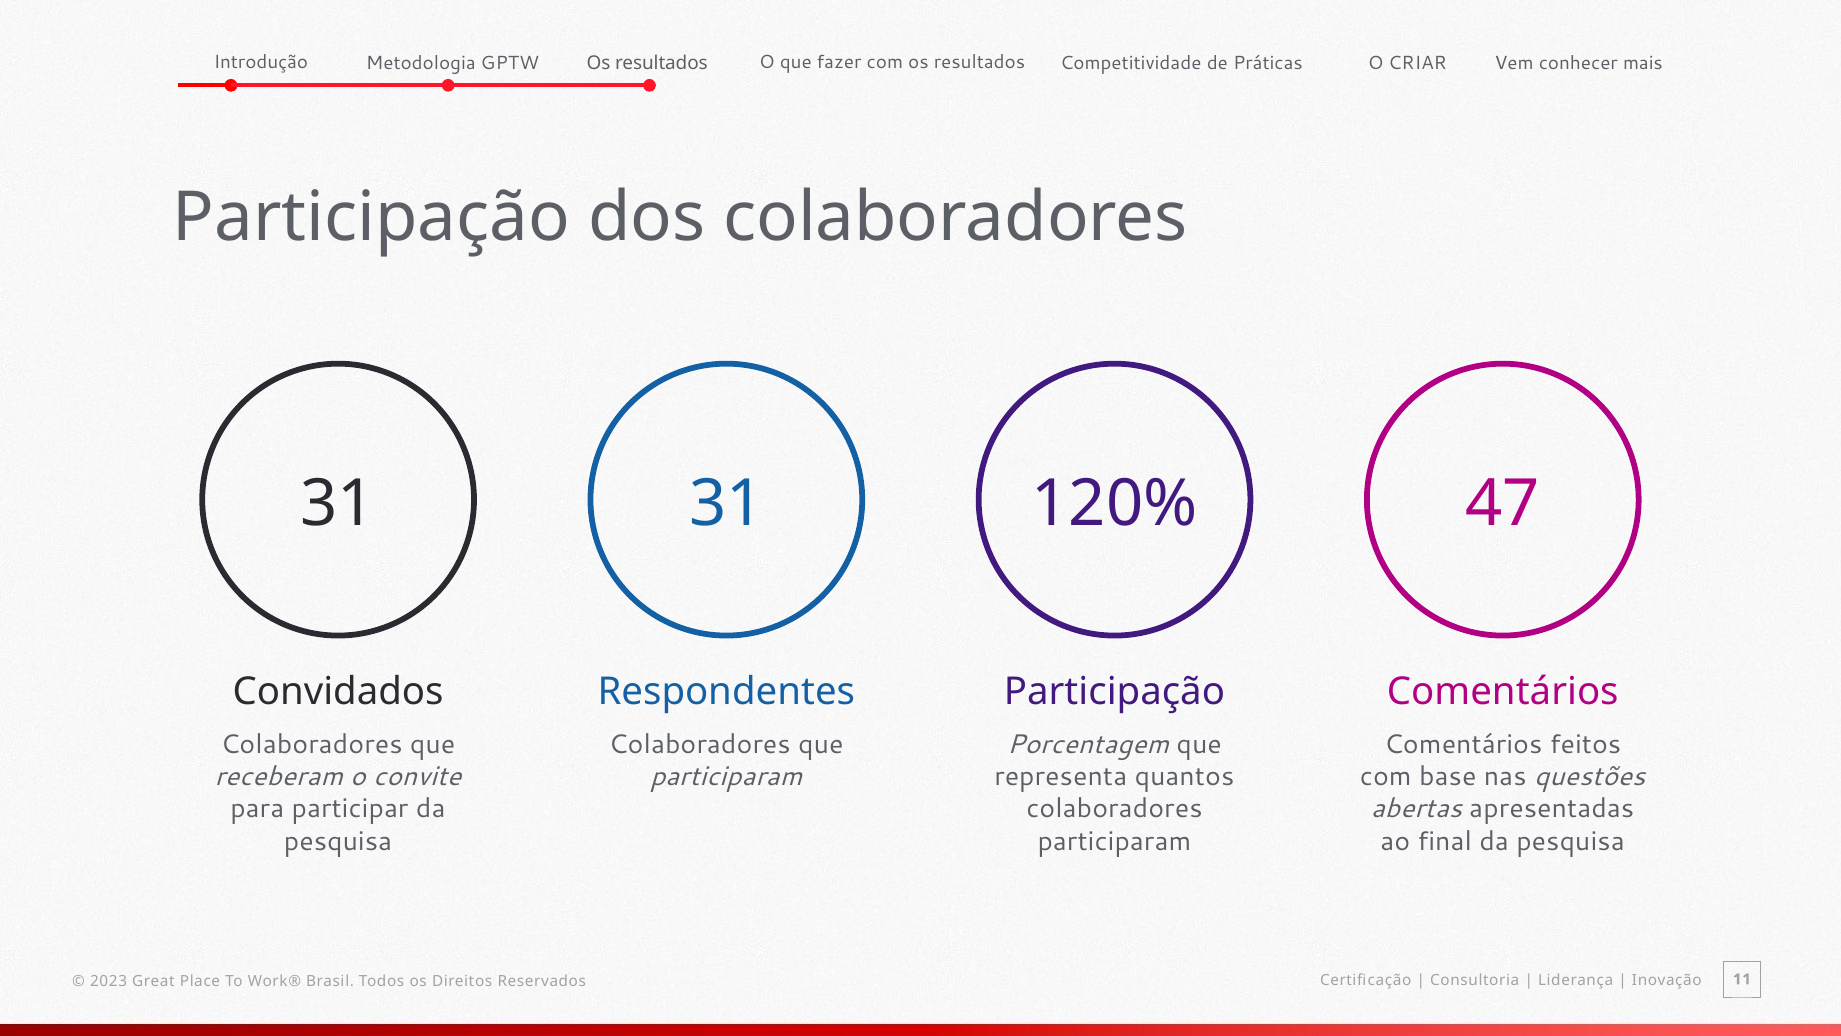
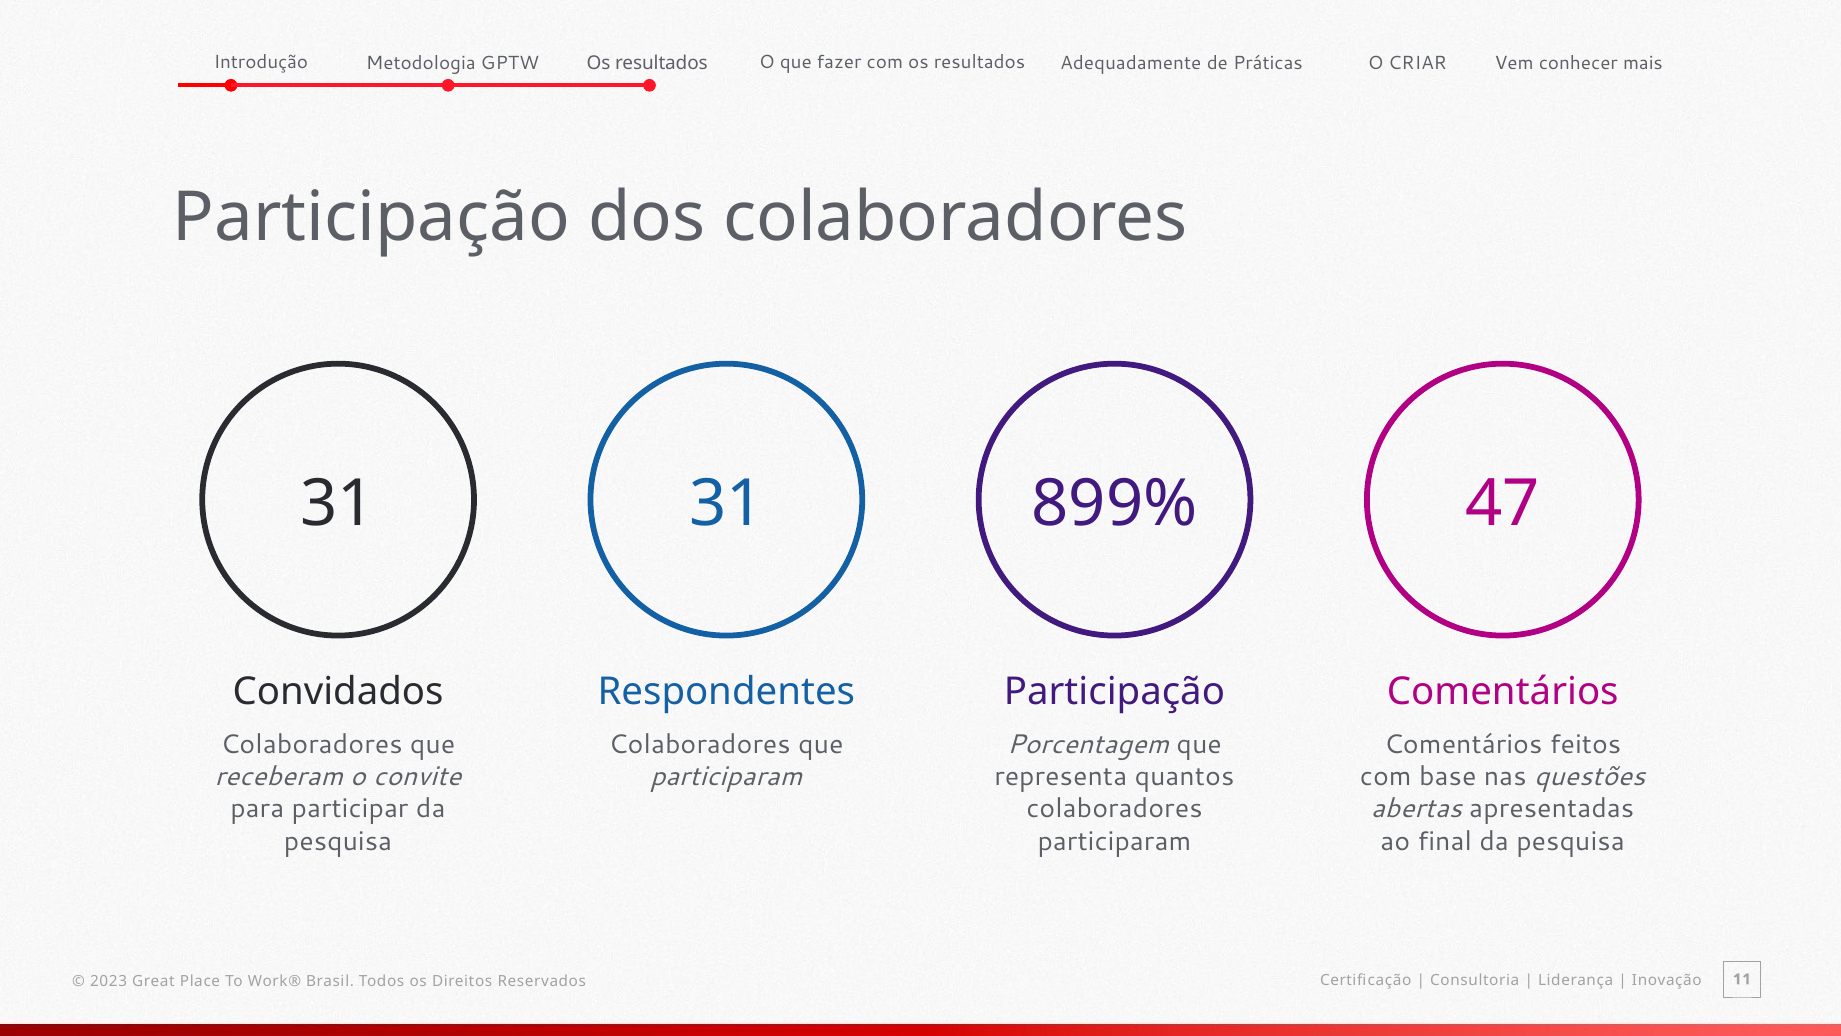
Competitividade: Competitividade -> Adequadamente (1131, 63)
120%: 120% -> 899% (1115, 504)
